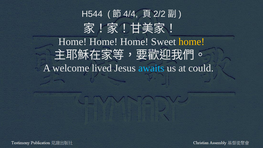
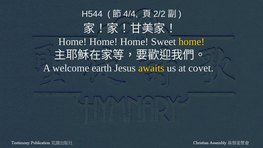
lived: lived -> earth (102, 68)
awaits colour: light blue -> yellow (151, 68)
could: could -> covet (201, 68)
